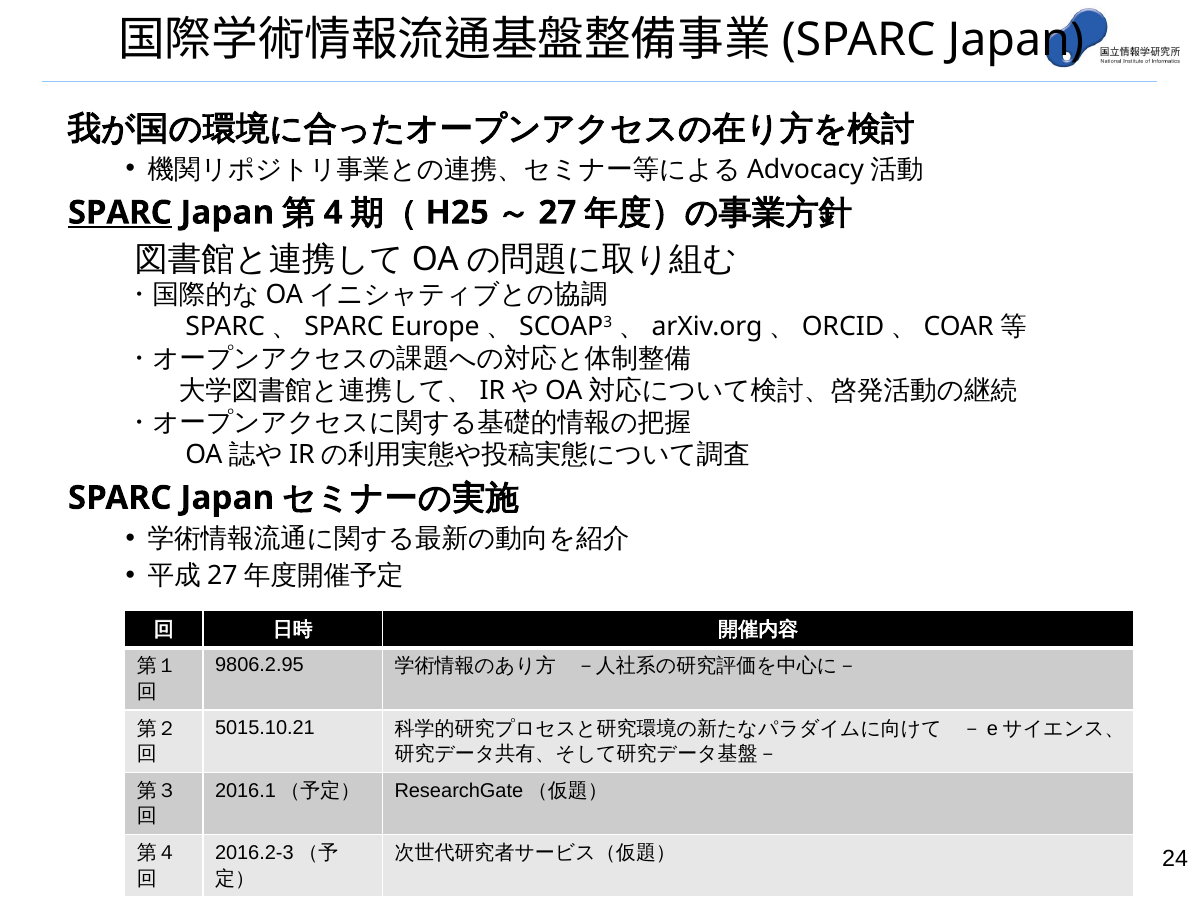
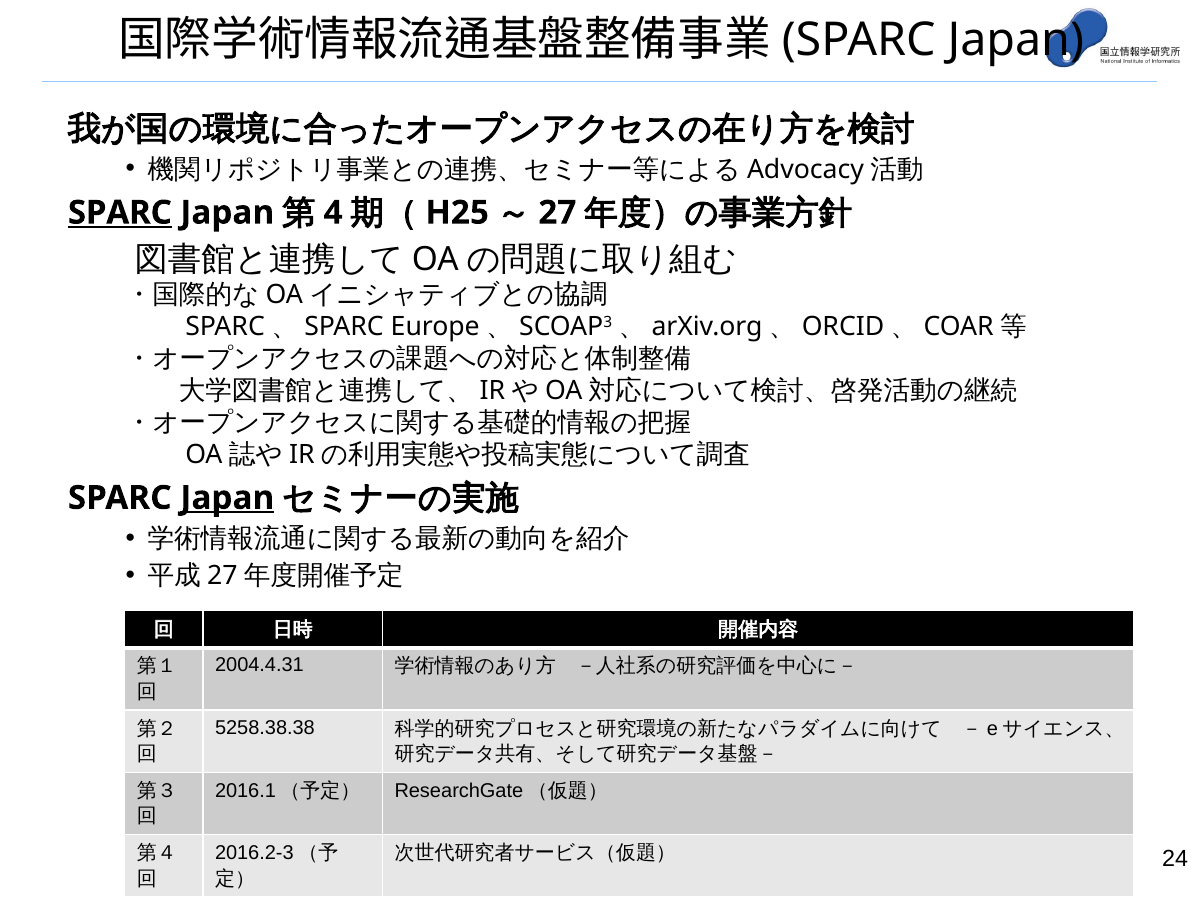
Japan underline: none -> present (227, 498)
9806.2.95: 9806.2.95 -> 2004.4.31 (259, 665)
5015.10.21: 5015.10.21 -> 5258.38.38 (265, 728)
